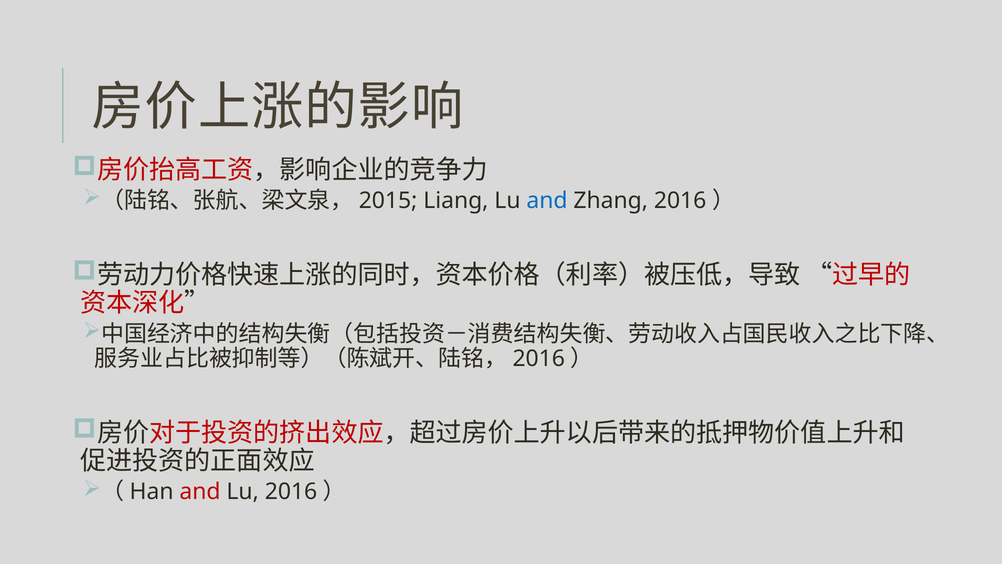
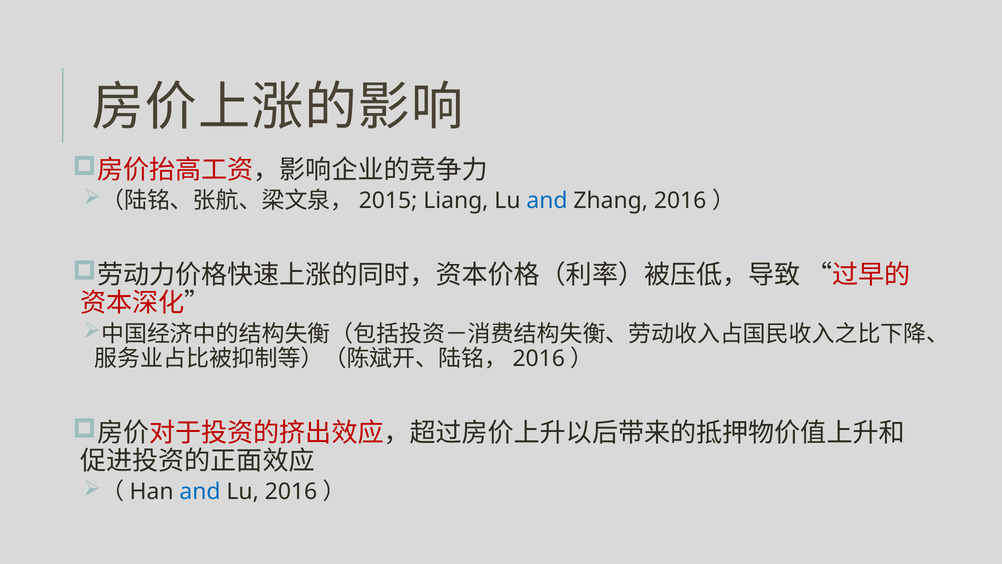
and colour: red -> blue (200, 492)
